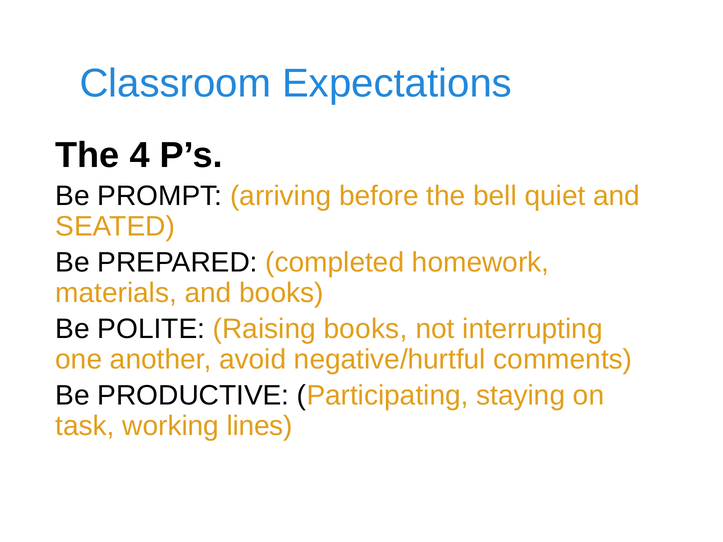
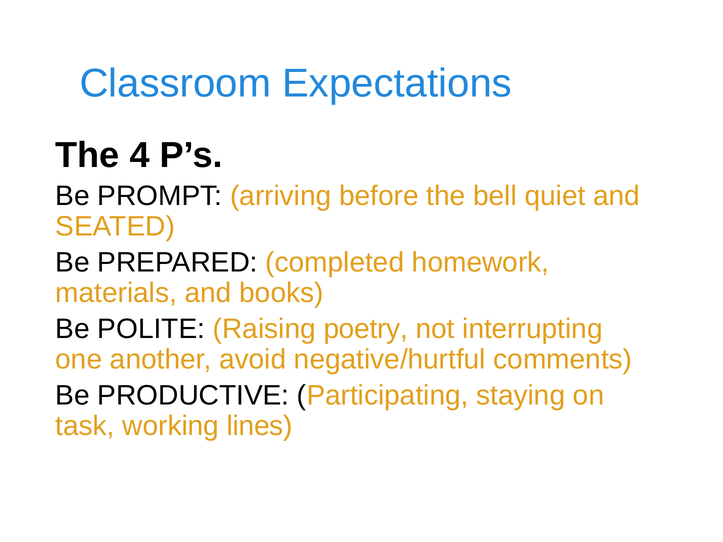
Raising books: books -> poetry (366, 329)
